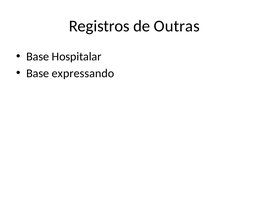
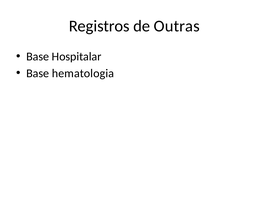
expressando: expressando -> hematologia (83, 73)
